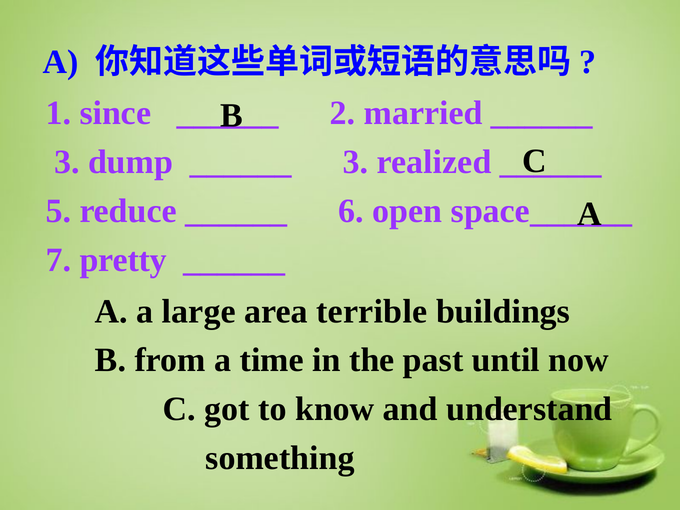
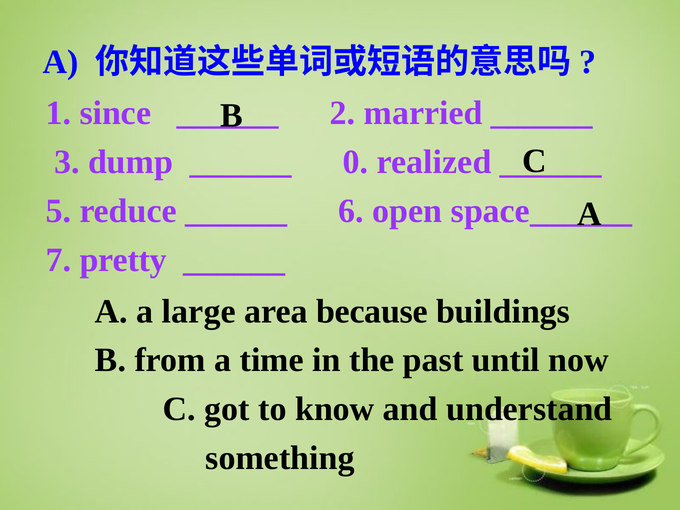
3: 3 -> 0 (356, 162)
terrible: terrible -> because (372, 311)
